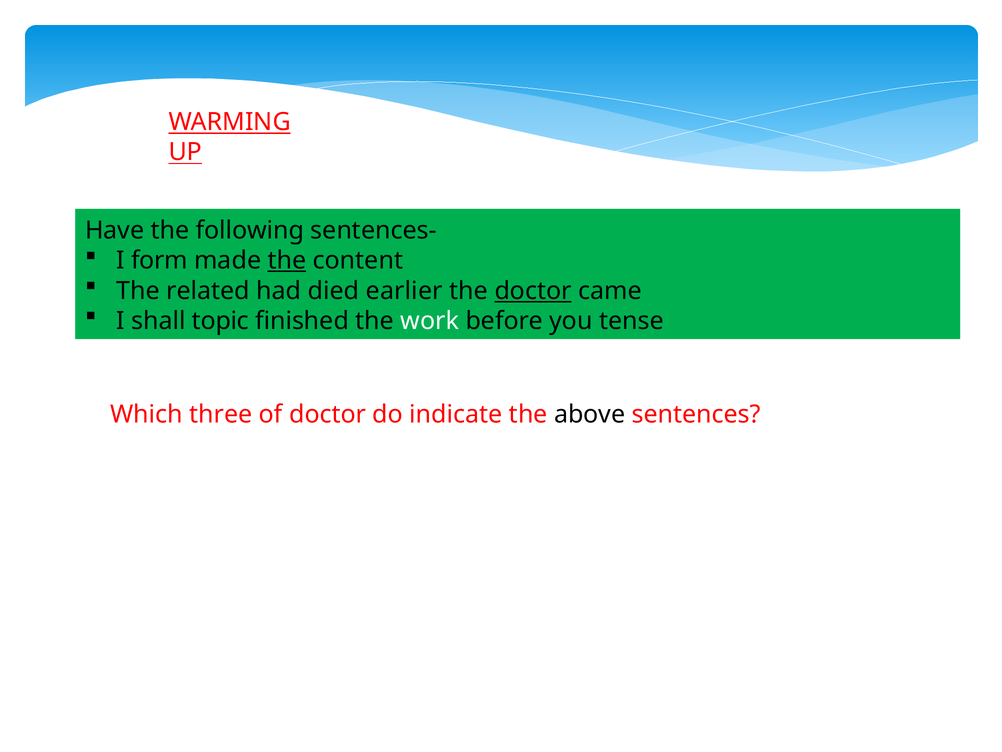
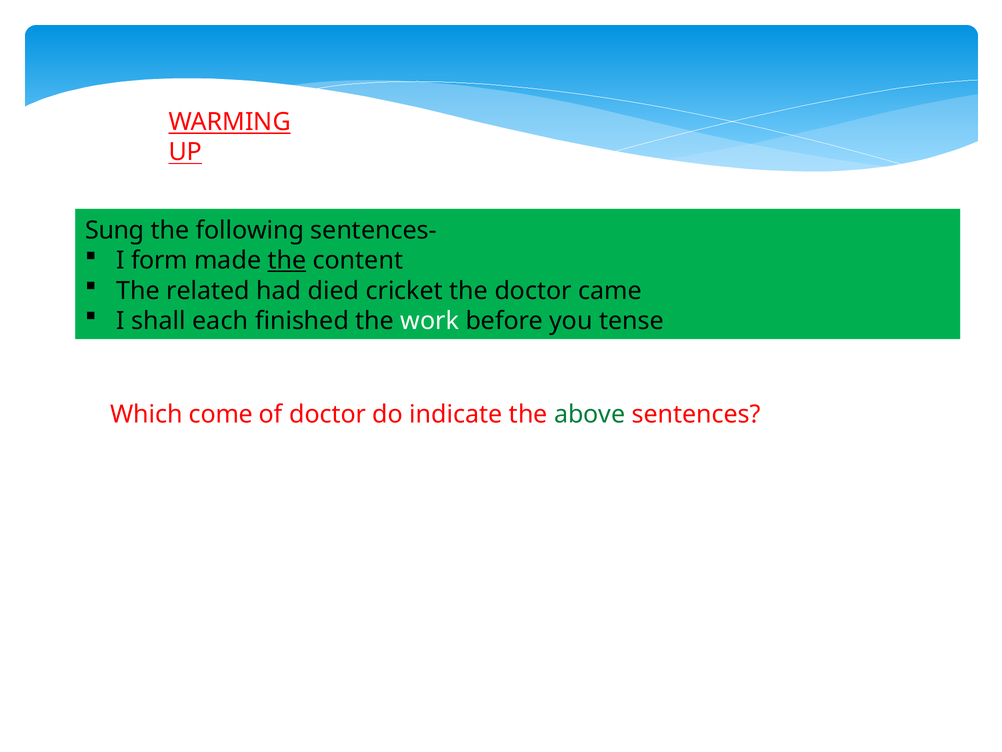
Have: Have -> Sung (115, 230)
earlier: earlier -> cricket (404, 291)
doctor underline: present -> none (533, 291)
topic: topic -> each (220, 321)
three: three -> come (221, 414)
above colour: black -> green (590, 414)
